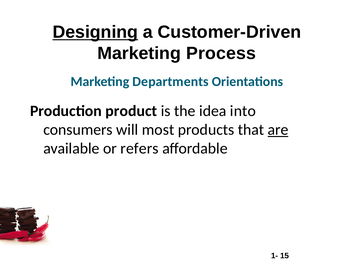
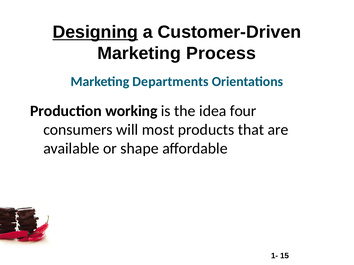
product: product -> working (131, 111)
into: into -> four (243, 111)
are underline: present -> none (278, 130)
refers: refers -> shape (140, 149)
